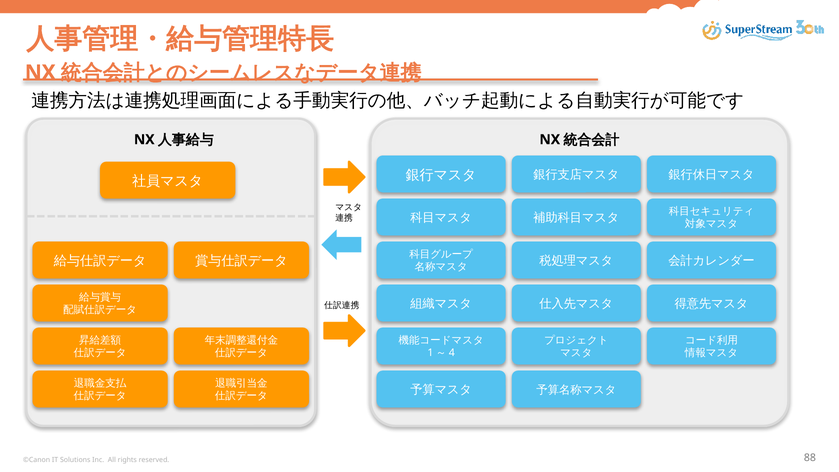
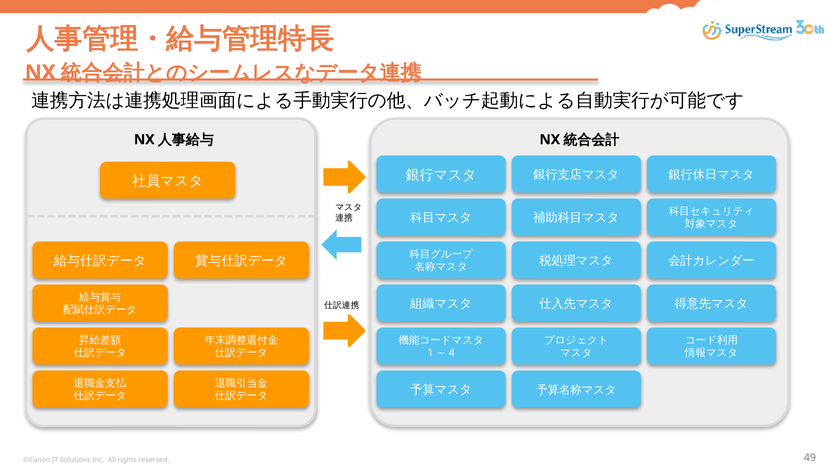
88: 88 -> 49 (810, 458)
